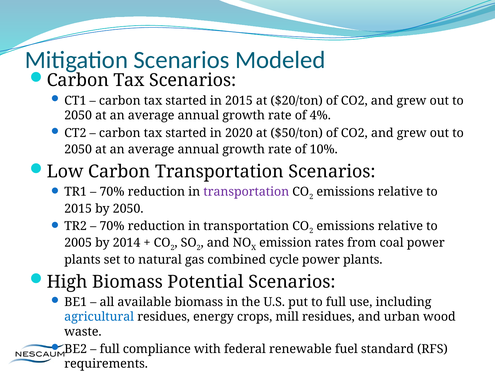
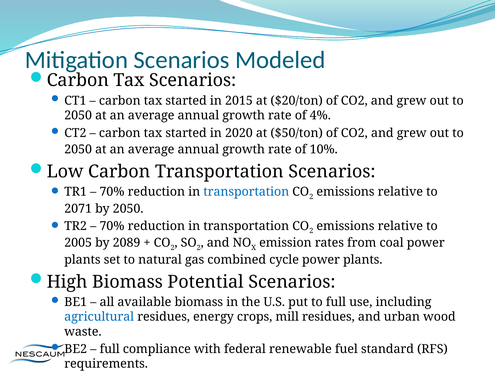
transportation colour: purple -> blue (246, 192)
2015: 2015 -> 2071 (78, 209)
2014: 2014 -> 2089 (127, 243)
